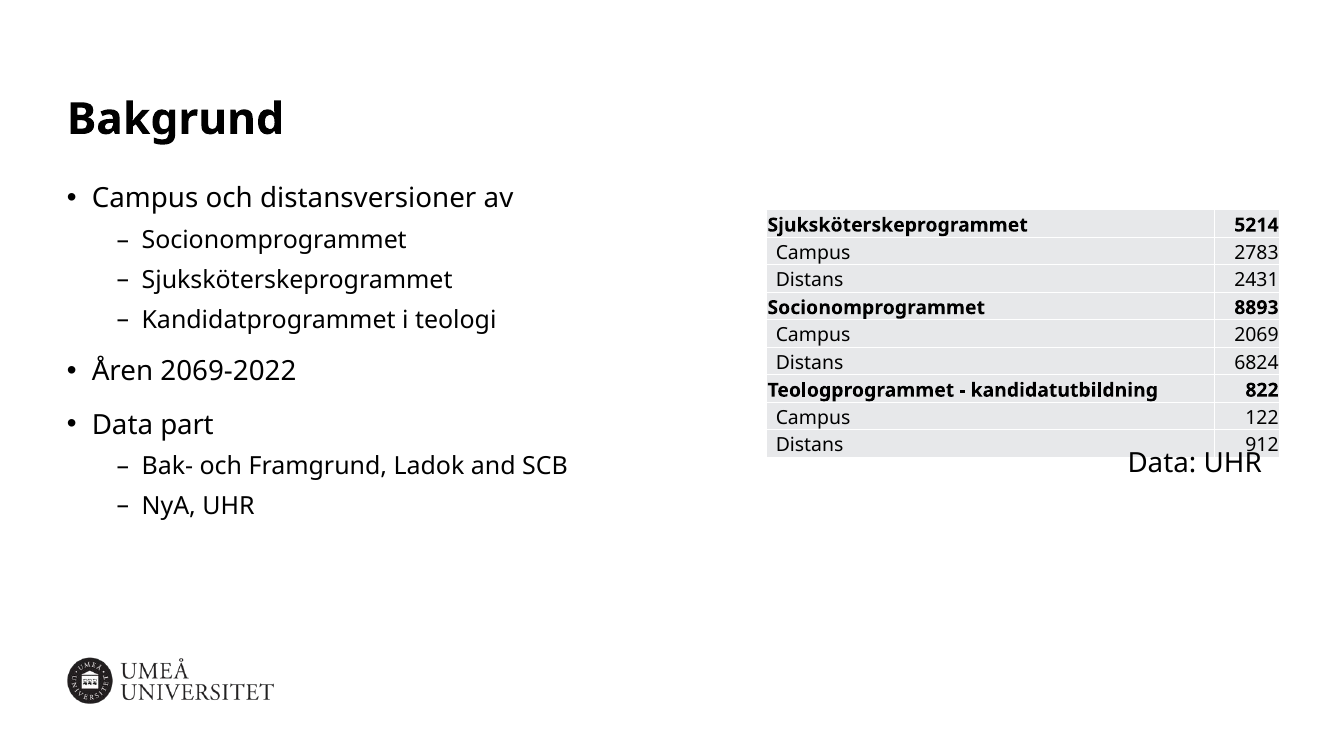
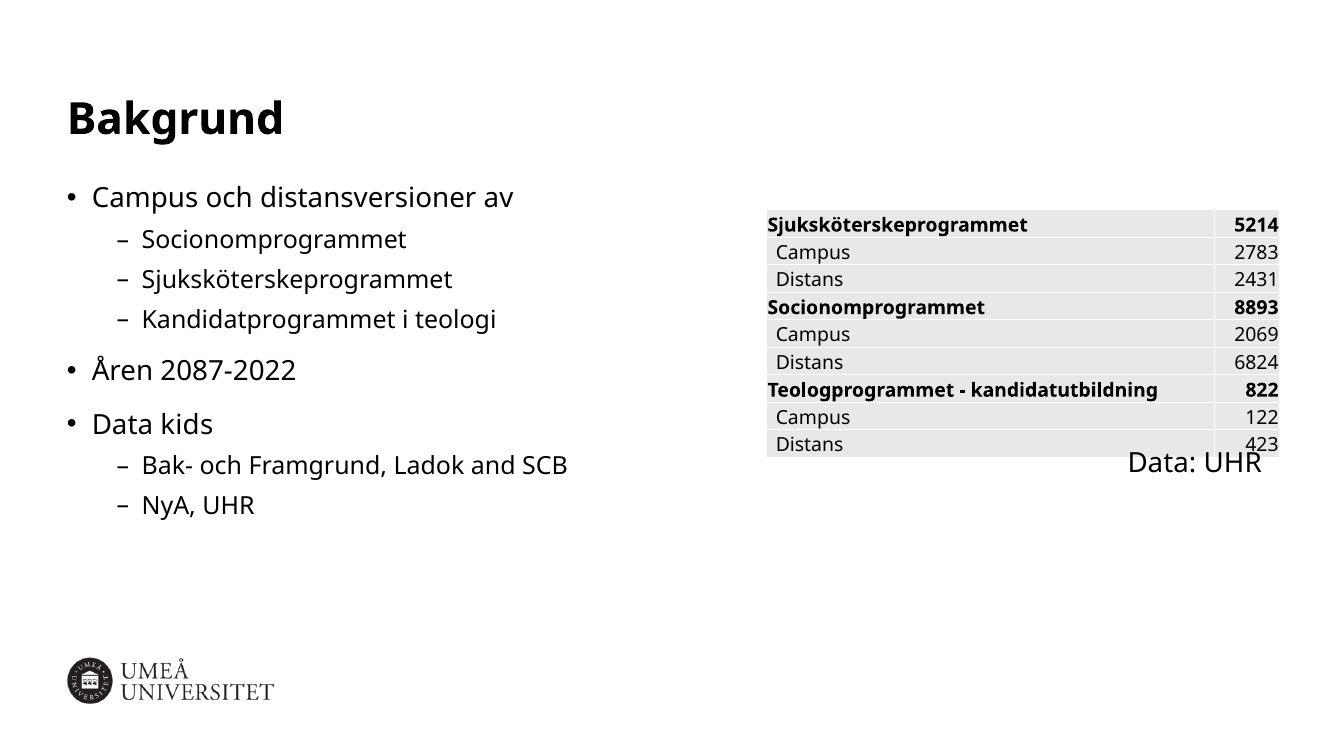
2069-2022: 2069-2022 -> 2087-2022 (228, 372)
part: part -> kids (187, 425)
912: 912 -> 423 (1262, 445)
